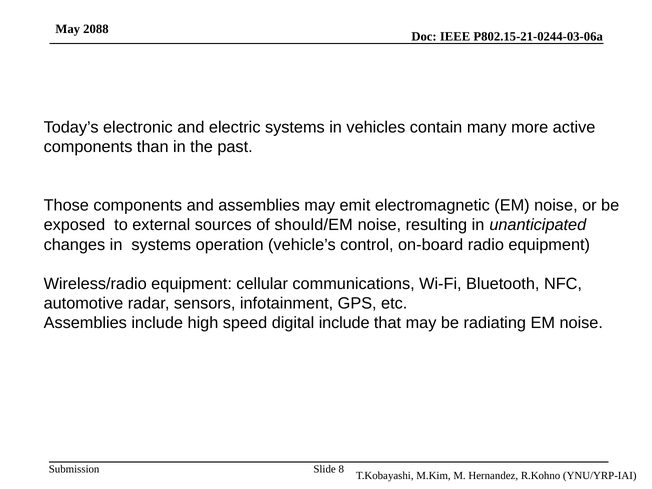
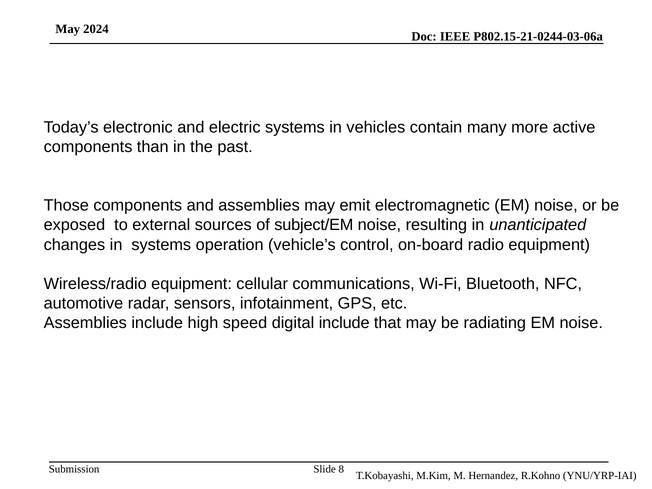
2088: 2088 -> 2024 (96, 29)
should/EM: should/EM -> subject/EM (314, 225)
